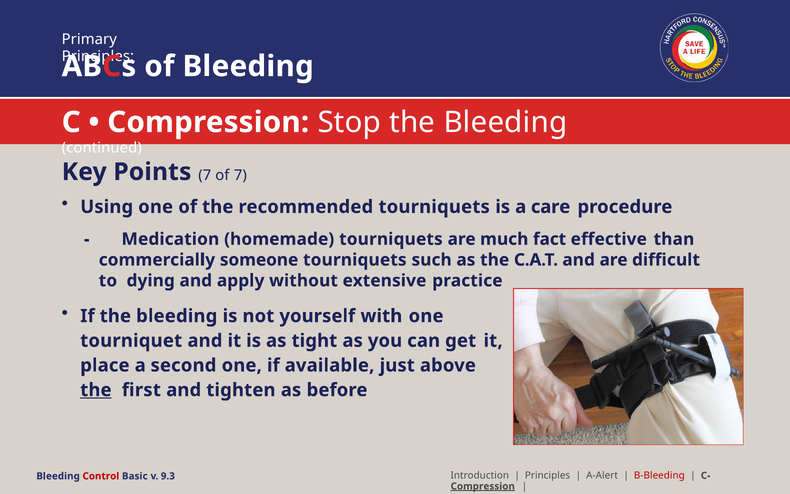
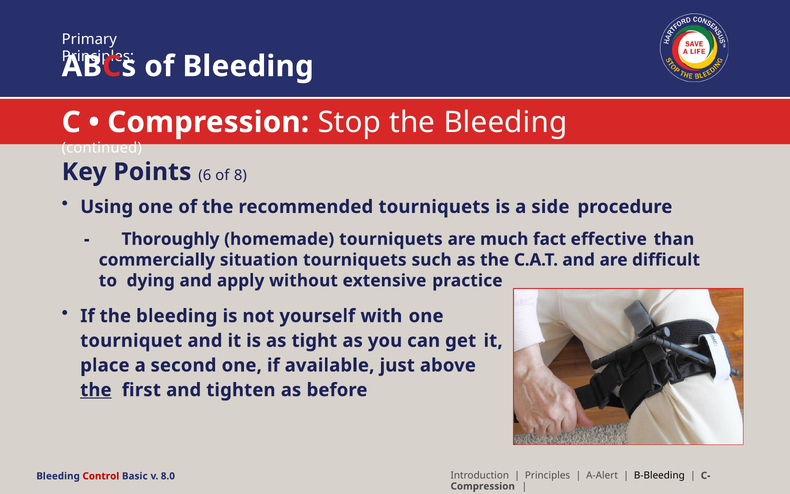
Points 7: 7 -> 6 (205, 175)
of 7: 7 -> 8 (240, 175)
care: care -> side (550, 207)
Medication: Medication -> Thoroughly (171, 239)
someone: someone -> situation (259, 260)
B-Bleeding colour: red -> black (659, 475)
9.3: 9.3 -> 8.0 (168, 476)
Compression underline: present -> none (483, 486)
